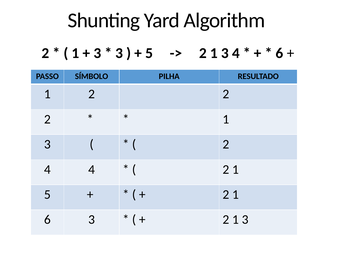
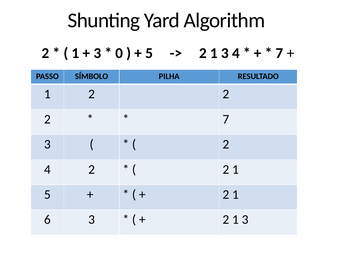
3: 3 -> 0 (119, 53)
6: 6 -> 7 (280, 53)
1: 1 -> 7 (226, 119)
4 4: 4 -> 2 (92, 170)
